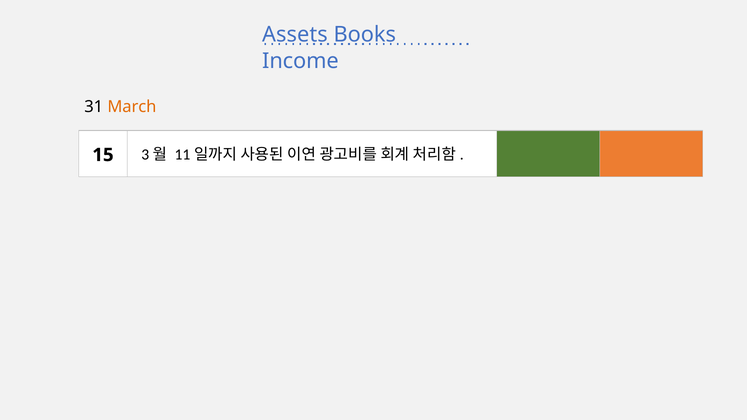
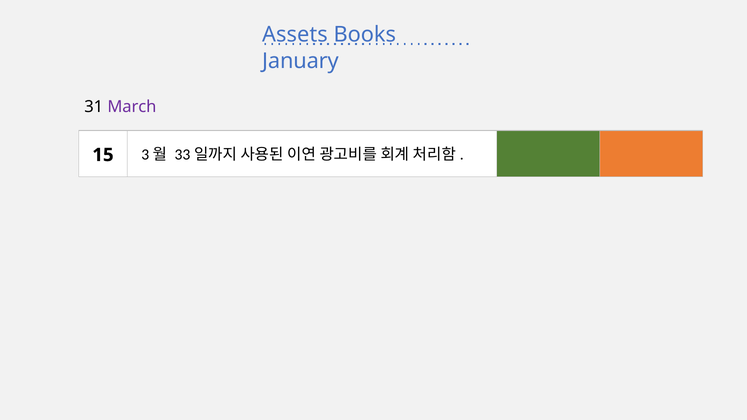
Income: Income -> January (300, 61)
March colour: orange -> purple (132, 107)
11: 11 -> 33 (182, 155)
